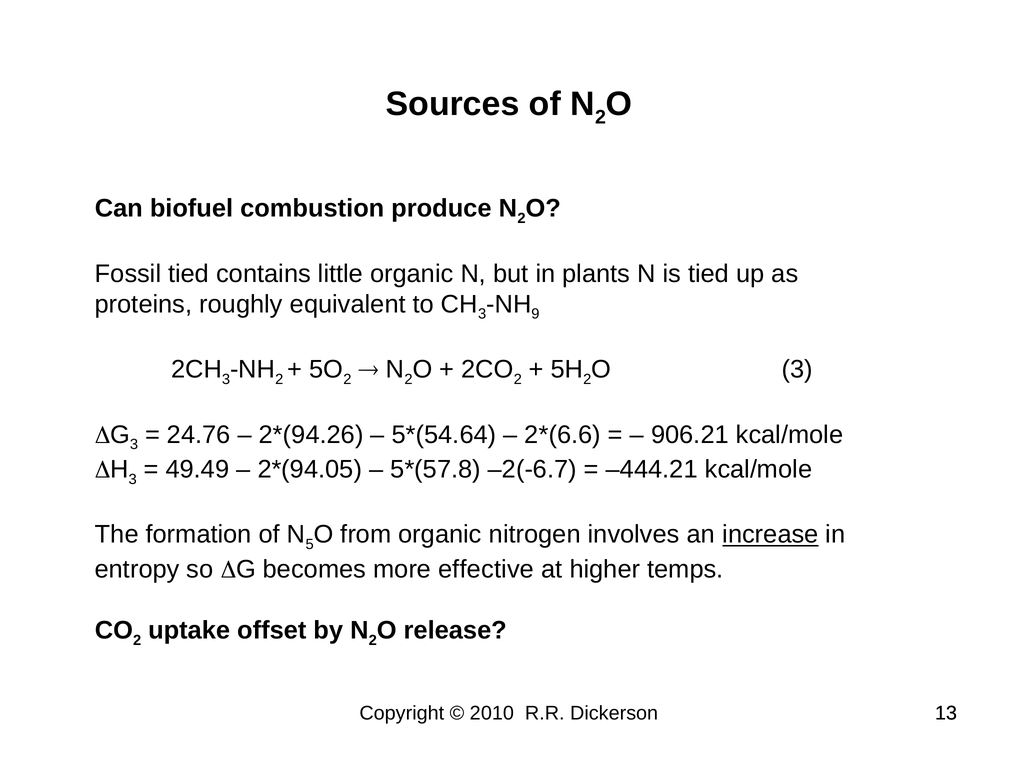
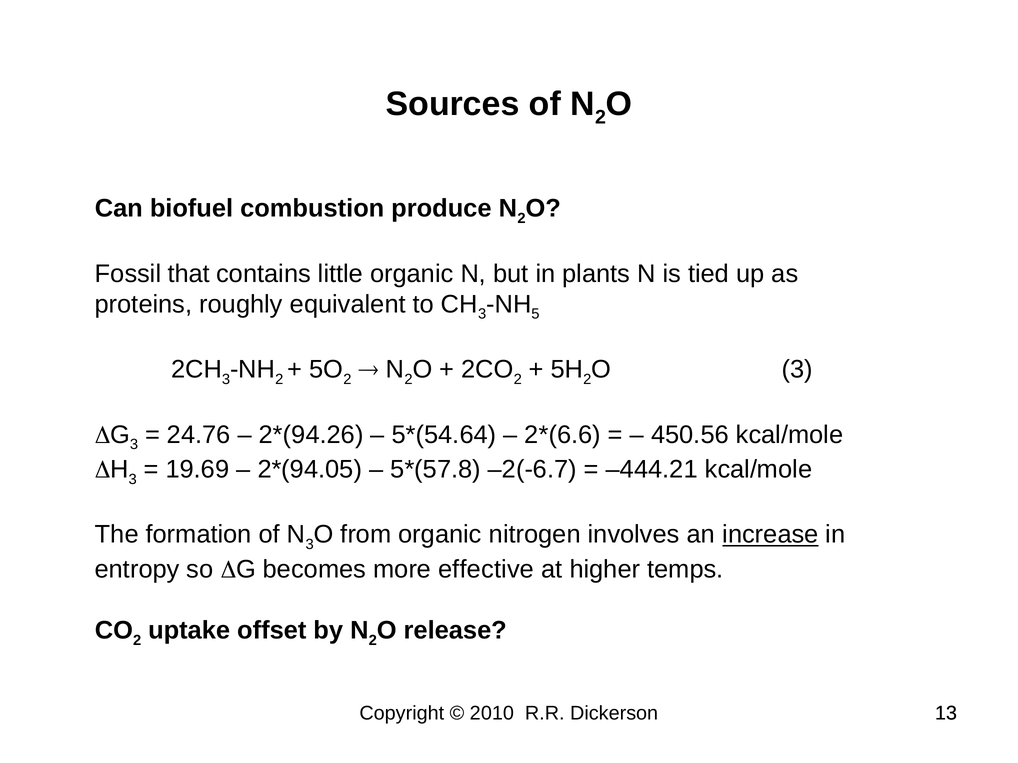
Fossil tied: tied -> that (189, 274)
9: 9 -> 5 (535, 314)
906.21: 906.21 -> 450.56 (690, 435)
49.49: 49.49 -> 19.69 (197, 470)
N 5: 5 -> 3 (310, 545)
